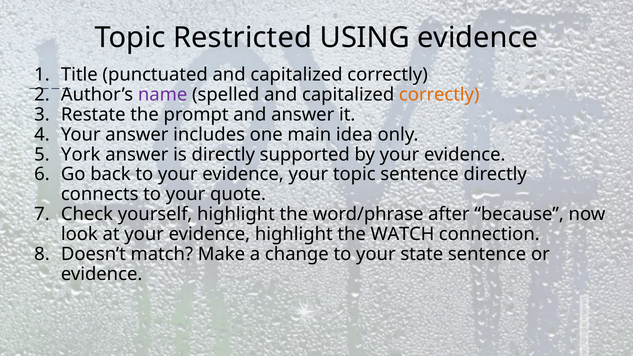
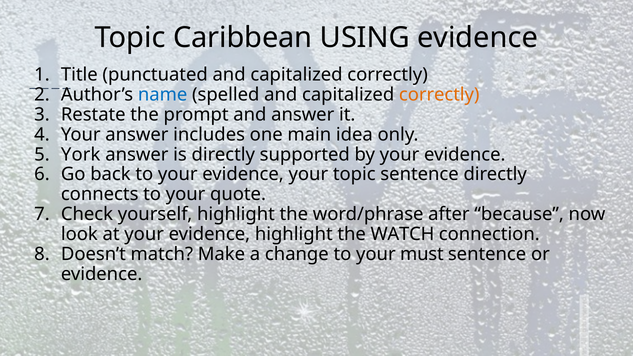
Restricted: Restricted -> Caribbean (243, 38)
name colour: purple -> blue (163, 95)
state: state -> must (422, 254)
